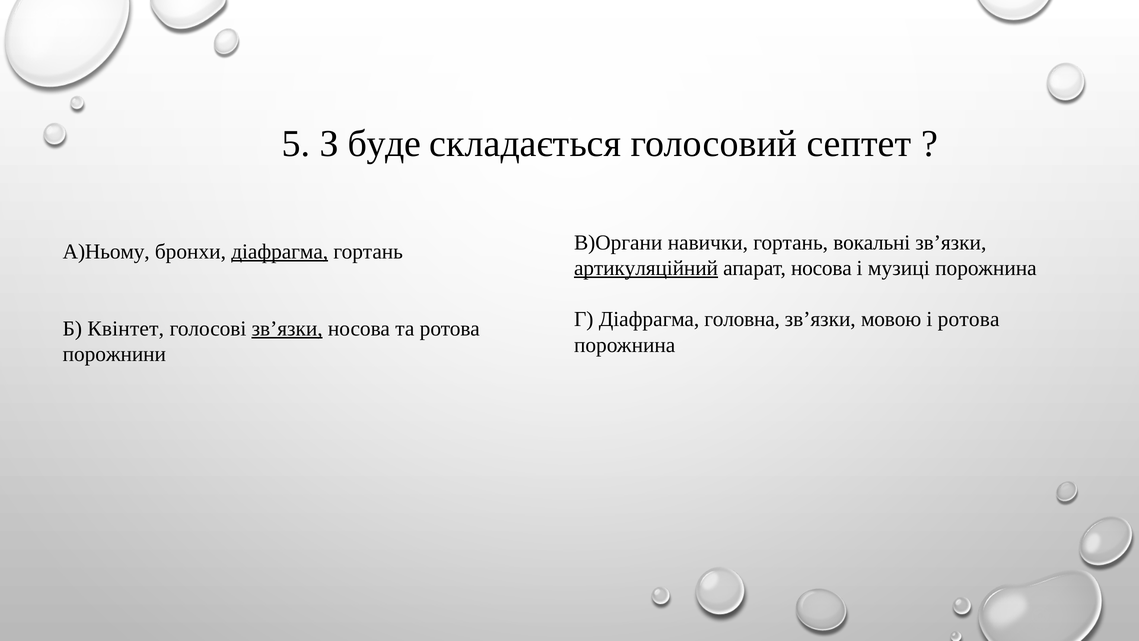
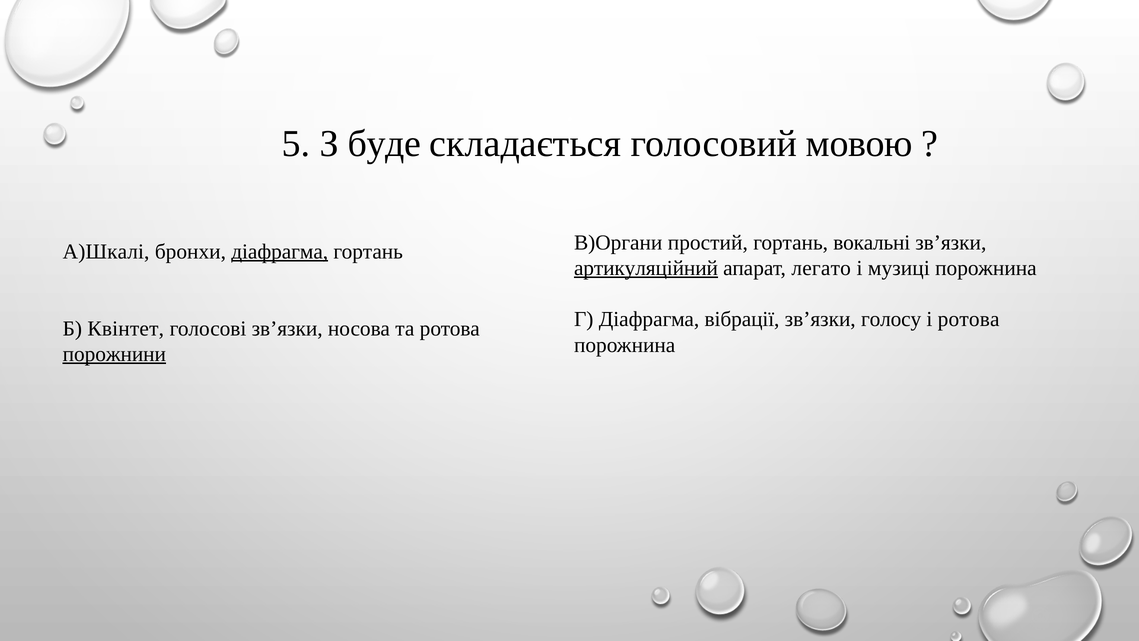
септет: септет -> мовою (859, 144)
навички: навички -> простий (708, 242)
А)Ньому: А)Ньому -> А)Шкалі (106, 251)
апарат носова: носова -> легато (821, 268)
головна: головна -> вібрації (742, 319)
мовою: мовою -> голосу (891, 319)
зв’язки underline: present -> none (287, 328)
порожнини underline: none -> present (114, 354)
